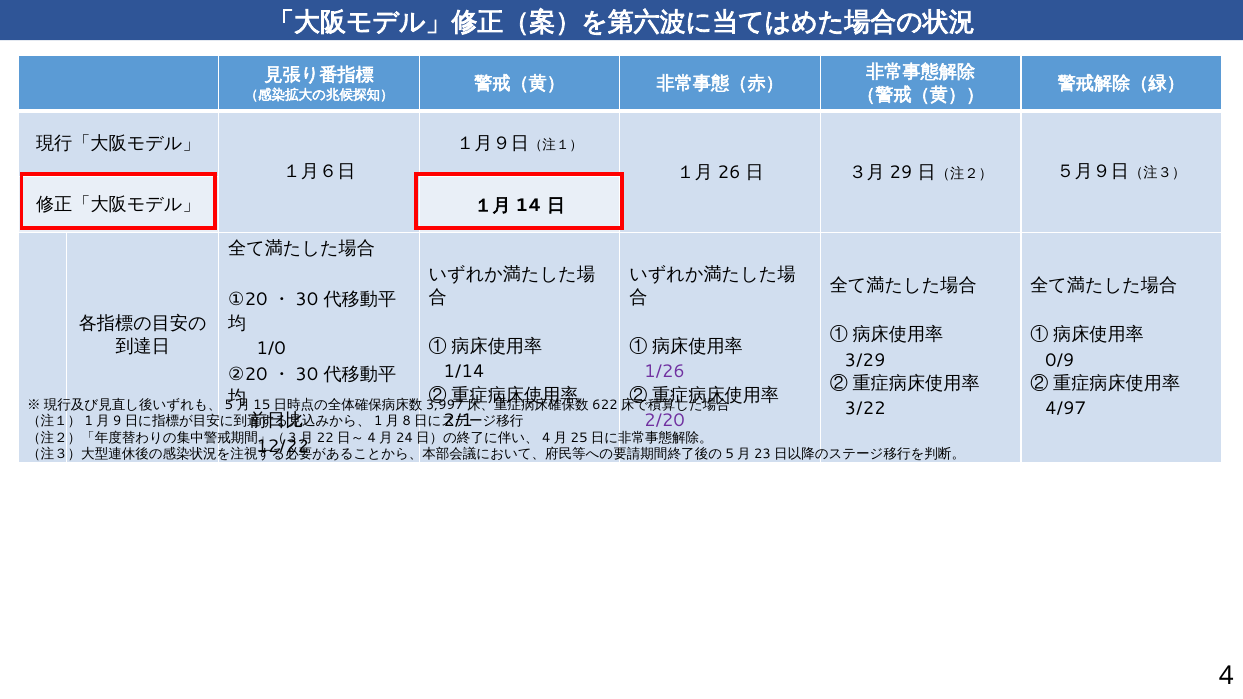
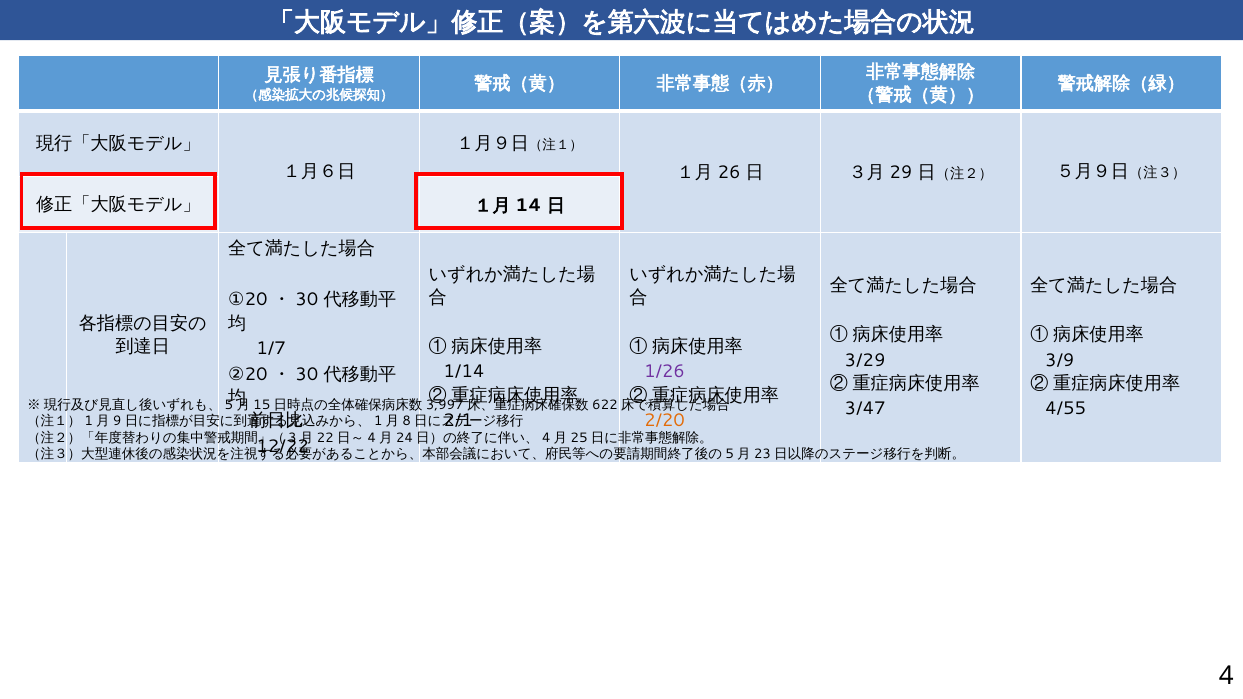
1/0: 1/0 -> 1/7 (271, 349)
0/9: 0/9 -> 3/9 (1060, 360)
3/22: 3/22 -> 3/47 (865, 409)
4/97: 4/97 -> 4/55 (1066, 409)
2/20 colour: purple -> orange (665, 420)
